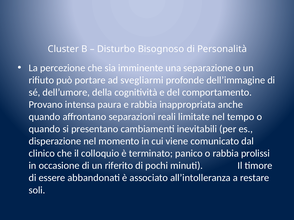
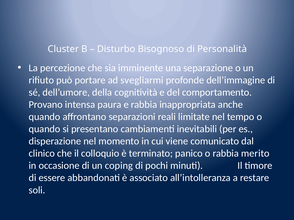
prolissi: prolissi -> merito (255, 154)
riferito: riferito -> coping (119, 166)
